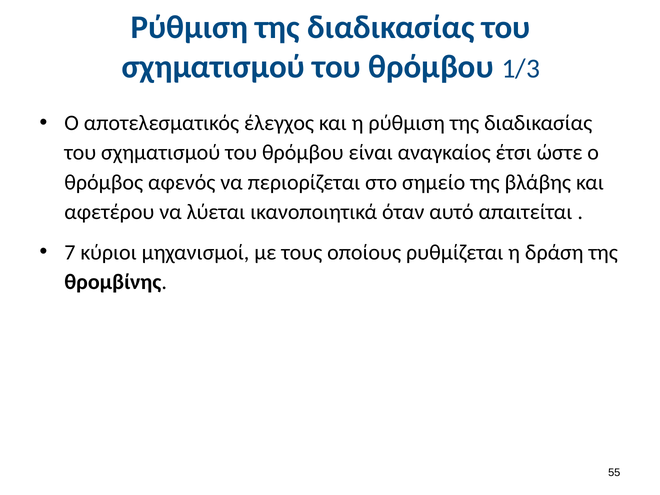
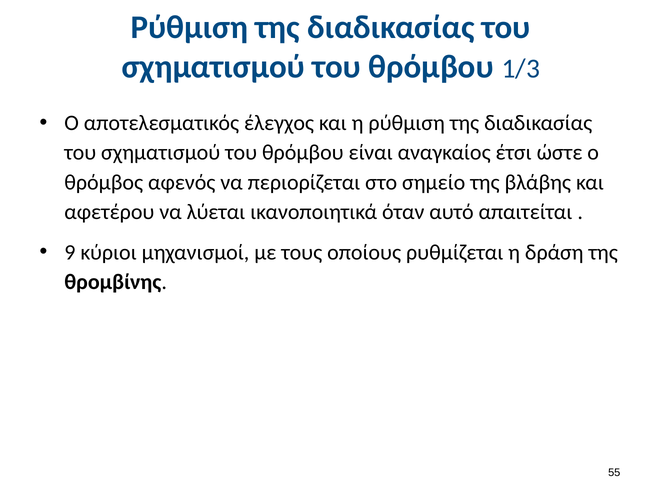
7: 7 -> 9 (70, 252)
